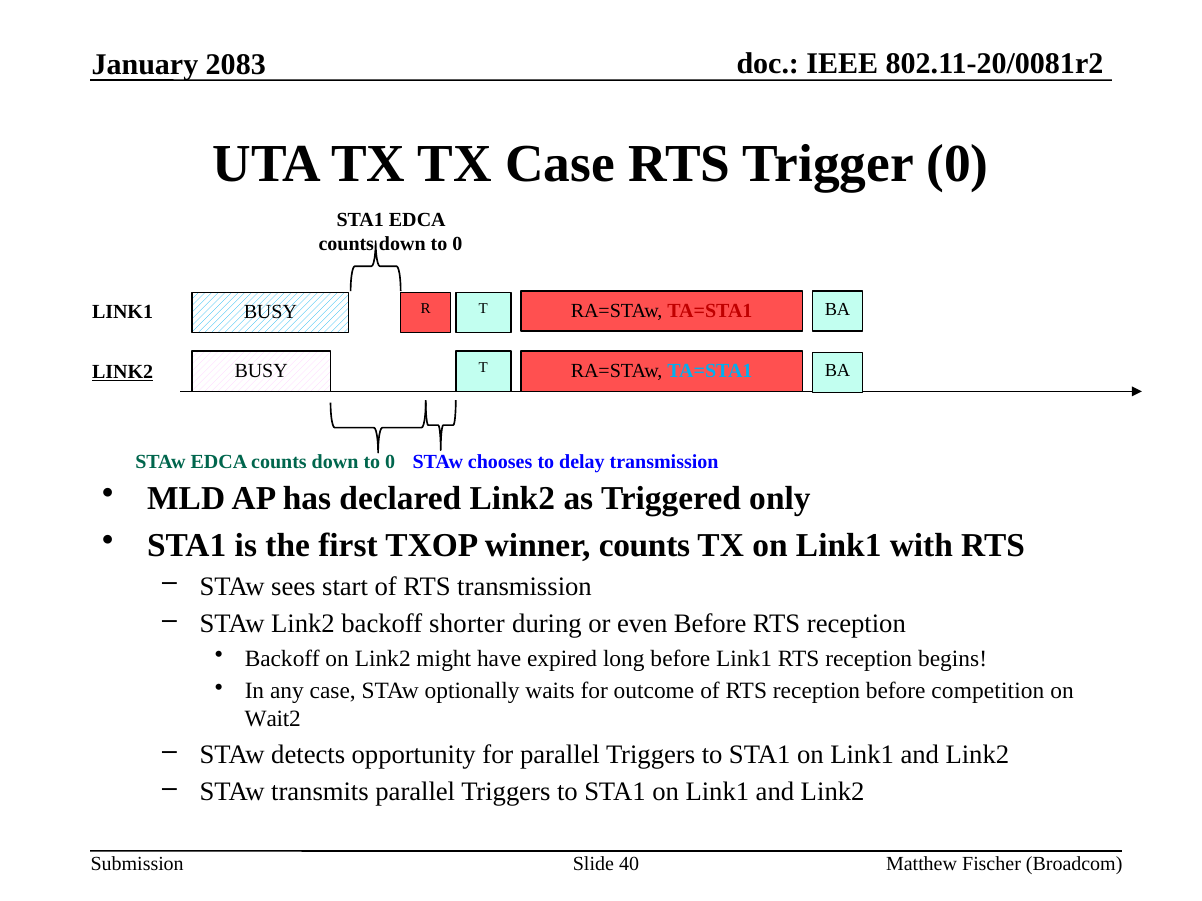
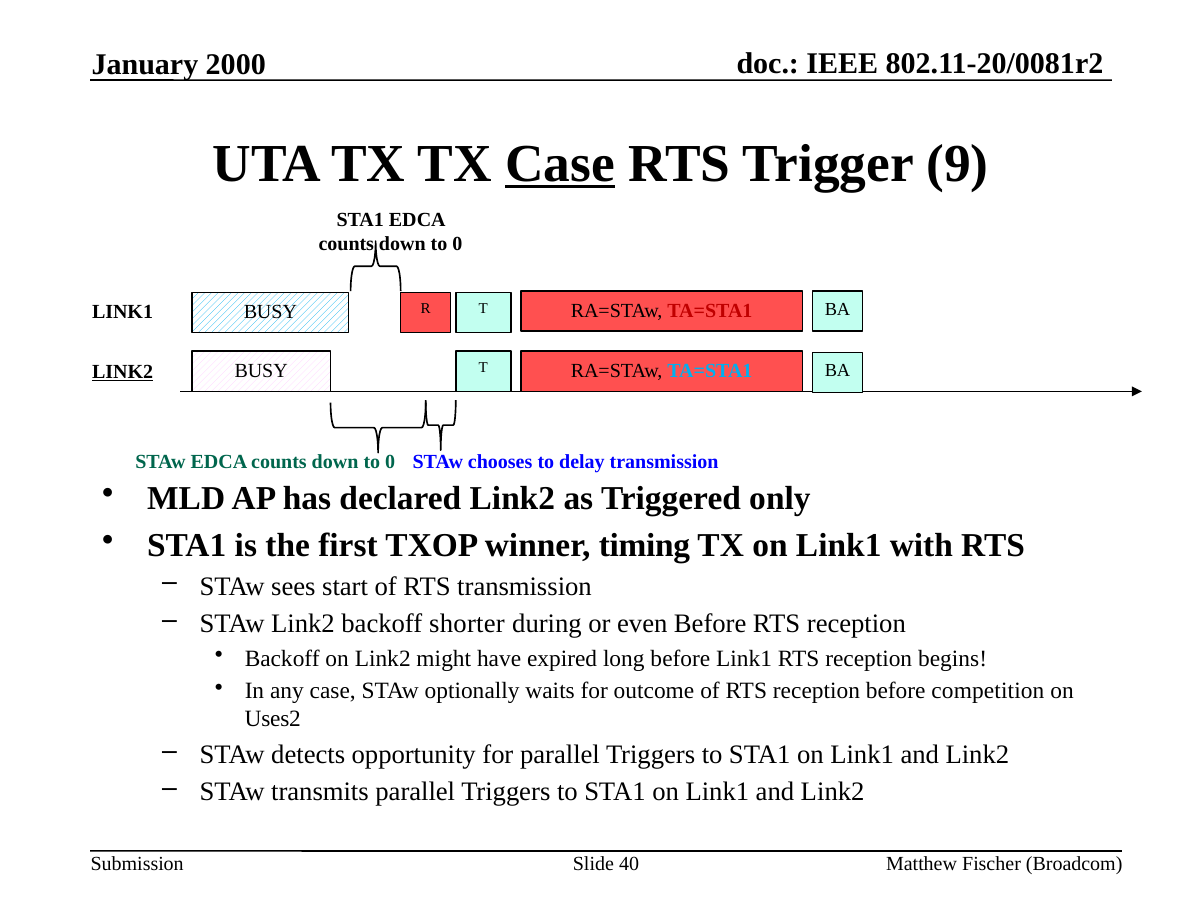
2083: 2083 -> 2000 (236, 64)
Case underline: none -> present (560, 164)
Trigger 0: 0 -> 9 (957, 164)
winner counts: counts -> timing (644, 546)
Wait2: Wait2 -> Uses2 (273, 720)
